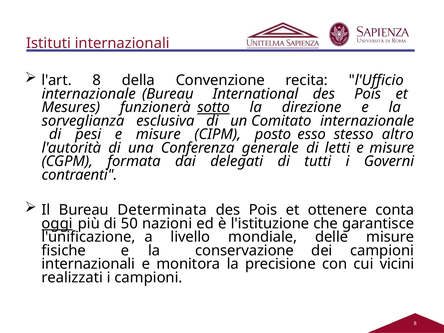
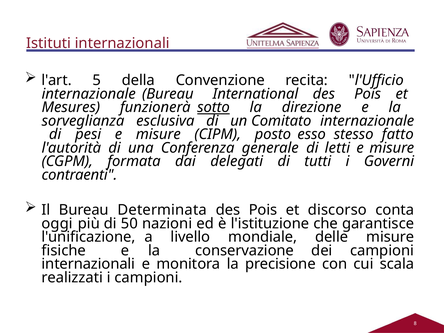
l'art 8: 8 -> 5 (97, 80)
altro: altro -> fatto (398, 134)
ottenere: ottenere -> discorso (337, 210)
oggi underline: present -> none (57, 223)
vicini: vicini -> scala (397, 264)
